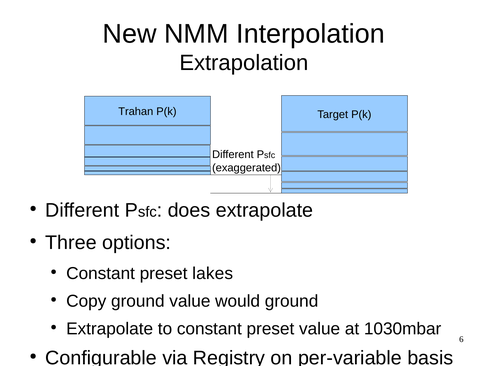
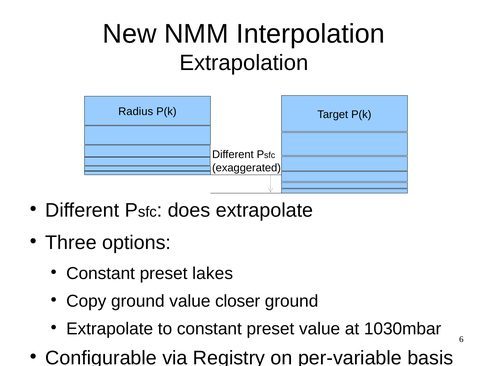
Trahan: Trahan -> Radius (136, 112)
would: would -> closer (238, 301)
